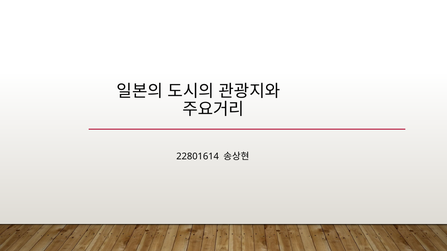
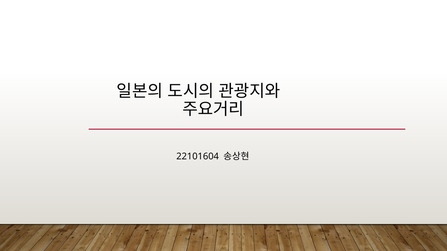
22801614: 22801614 -> 22101604 (198, 157)
